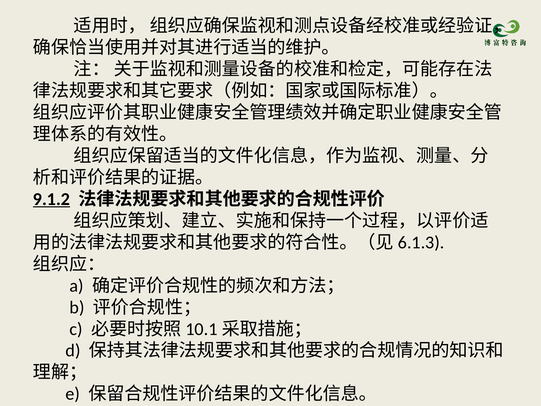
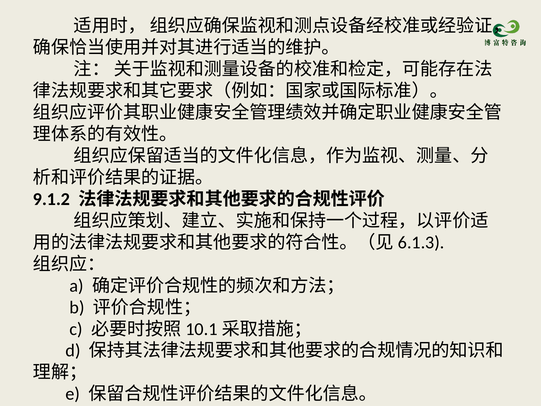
9.1.2 underline: present -> none (51, 199)
